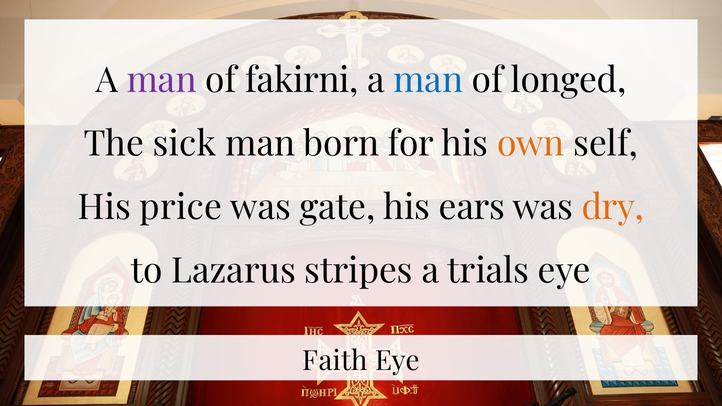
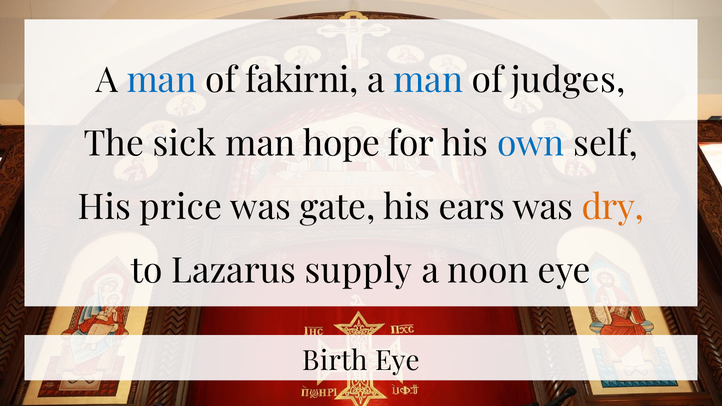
man colour: purple -> blue (162, 80)
longed: longed -> judges (568, 80)
born: born -> hope (341, 144)
own colour: orange -> blue (531, 144)
stripes: stripes -> supply (358, 271)
trials: trials -> noon (488, 271)
Faith: Faith -> Birth (335, 361)
